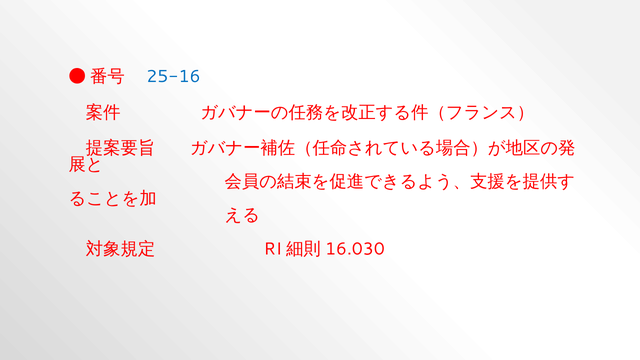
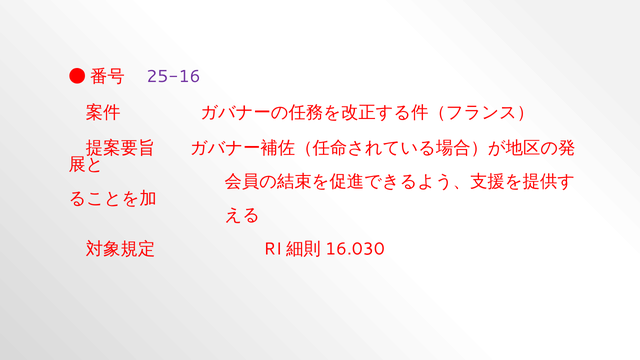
25-16 colour: blue -> purple (173, 77)
